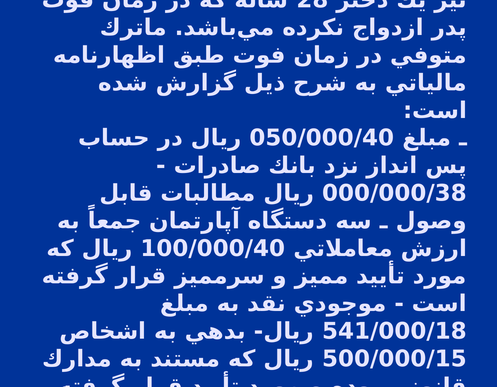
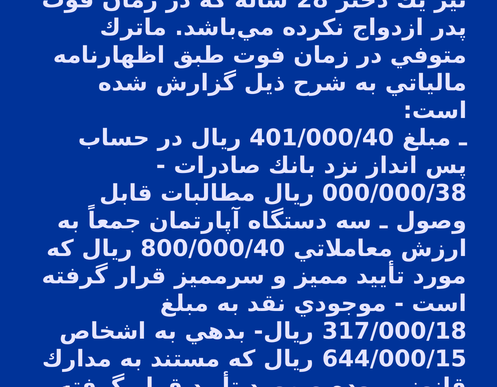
050/000/40: 050/000/40 -> 401/000/40 (322, 138)
100/000/40: 100/000/40 -> 800/000/40 (213, 248)
541/000/18: 541/000/18 -> 317/000/18 (394, 331)
500/000/15: 500/000/15 -> 644/000/15 (394, 359)
